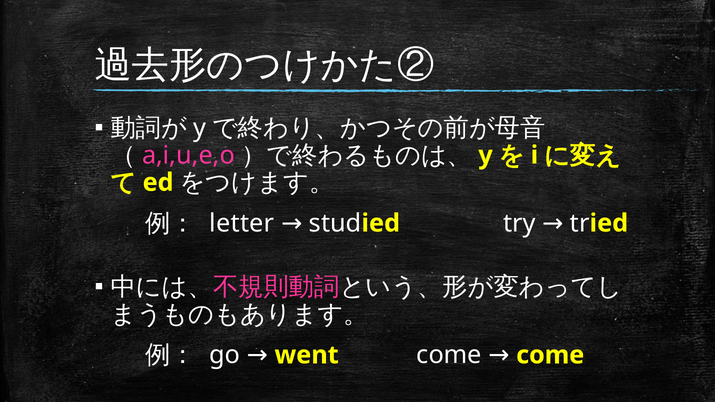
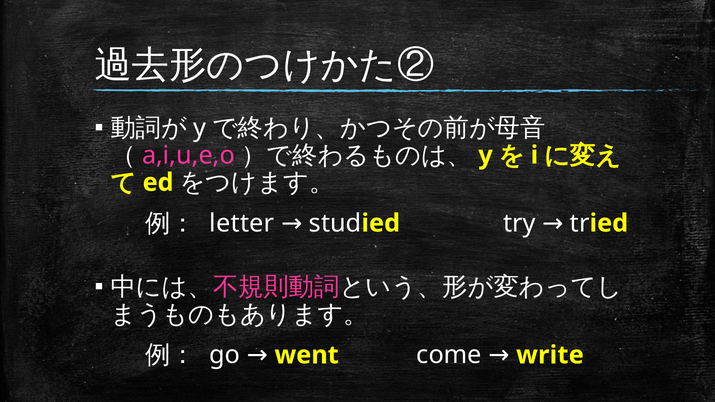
come: come -> write (550, 355)
